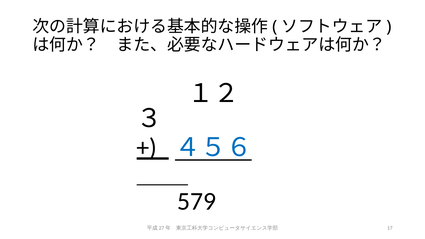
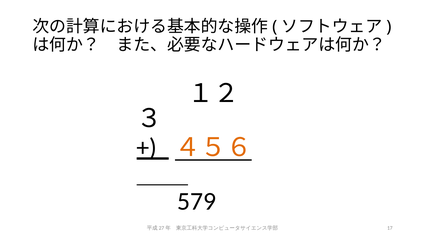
４５６ colour: blue -> orange (213, 148)
